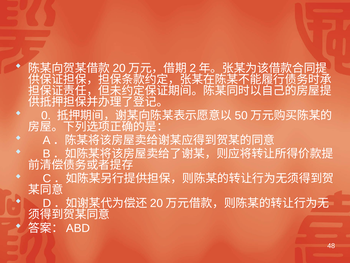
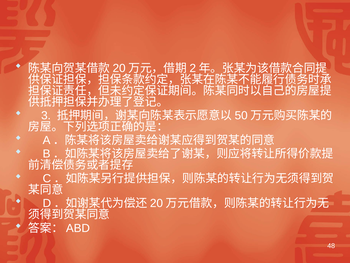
0: 0 -> 3 (46, 115)
